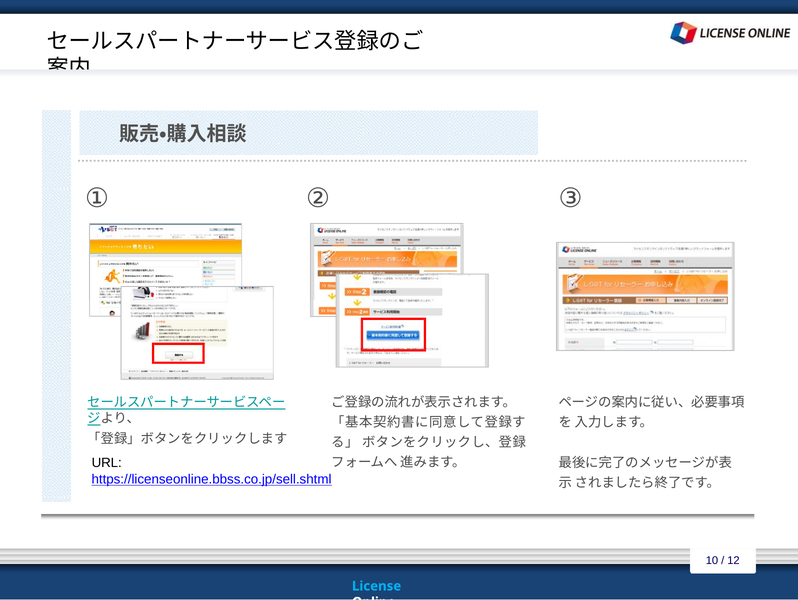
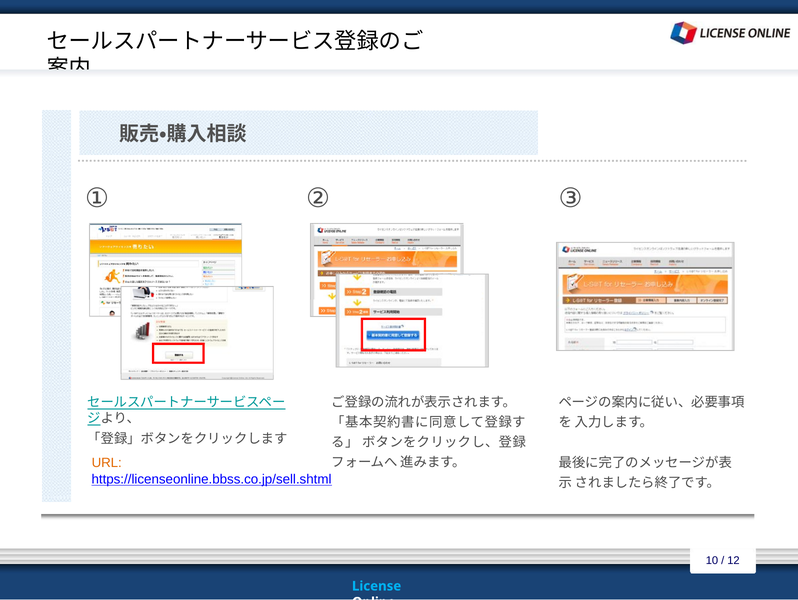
URL colour: black -> orange (107, 463)
